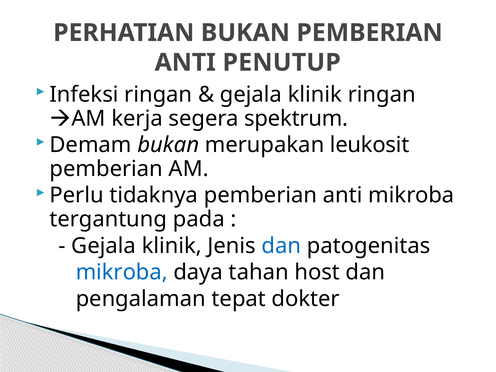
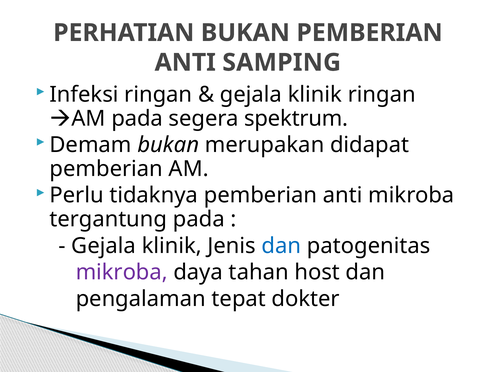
PENUTUP: PENUTUP -> SAMPING (282, 63)
AM kerja: kerja -> pada (137, 118)
leukosit: leukosit -> didapat (370, 145)
mikroba colour: blue -> purple (122, 272)
